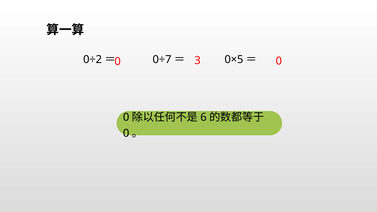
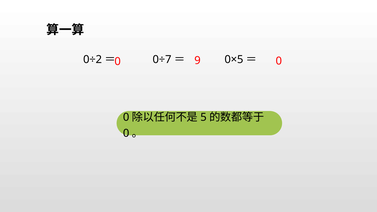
3: 3 -> 9 (197, 61)
6: 6 -> 5 (204, 117)
